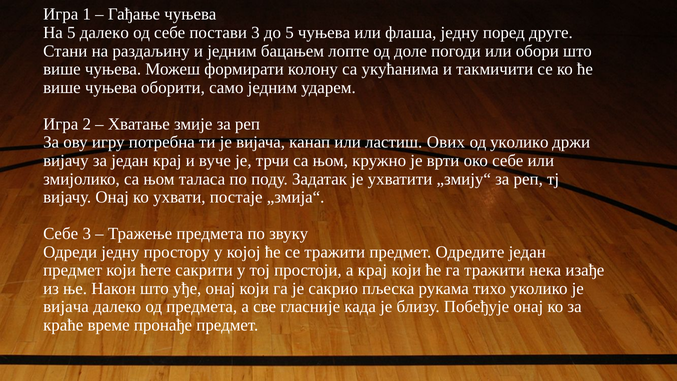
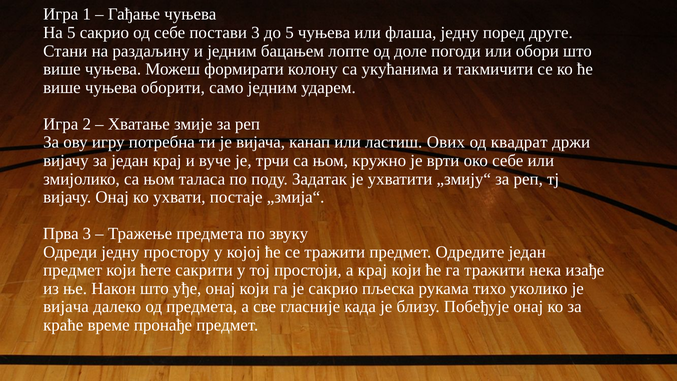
5 далеко: далеко -> сакрио (104, 33)
од уколико: уколико -> квадрат (519, 142)
Себе: Себе -> Прва (61, 234)
